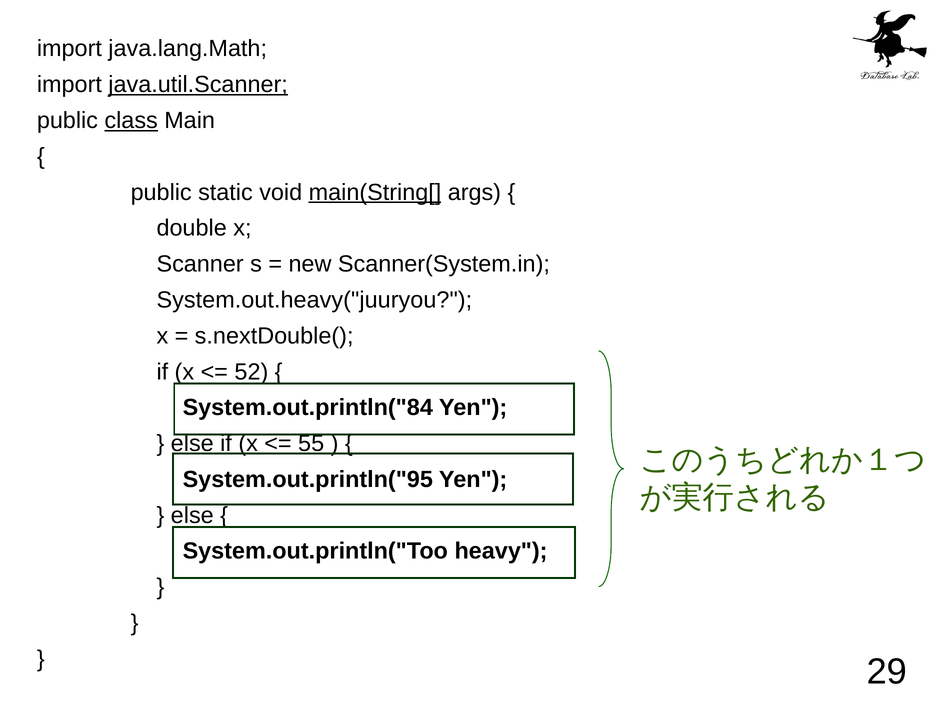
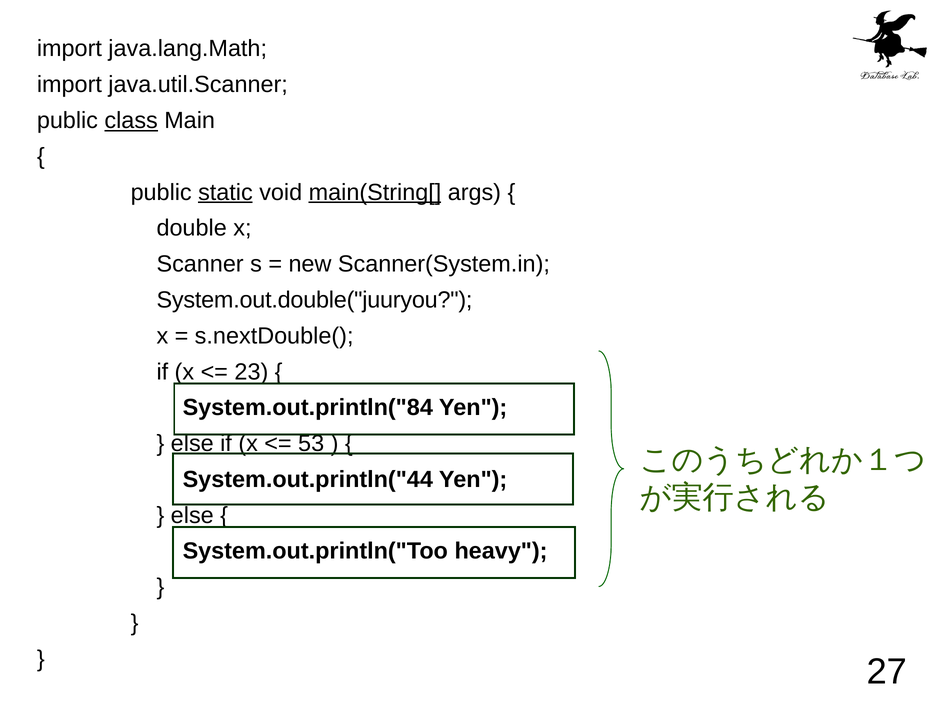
java.util.Scanner underline: present -> none (198, 85)
static underline: none -> present (225, 193)
System.out.heavy("juuryou: System.out.heavy("juuryou -> System.out.double("juuryou (315, 300)
52: 52 -> 23 (251, 372)
55: 55 -> 53 (311, 444)
System.out.println("95: System.out.println("95 -> System.out.println("44 (308, 480)
29: 29 -> 27 (887, 673)
